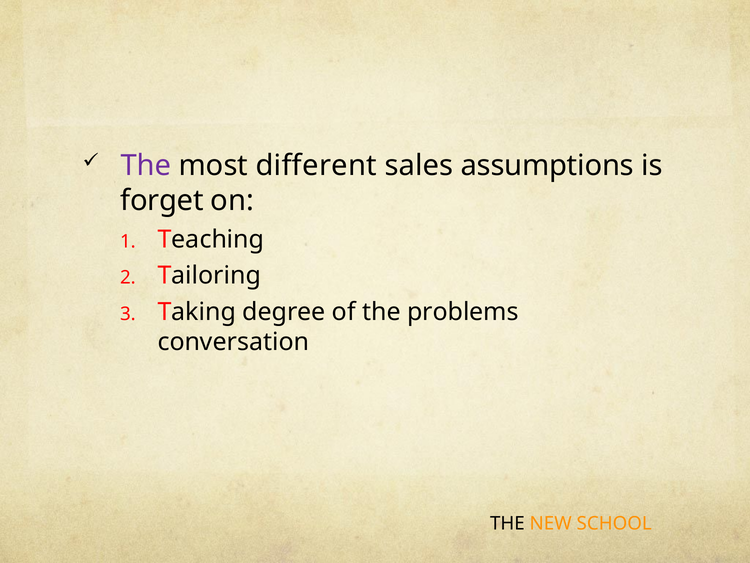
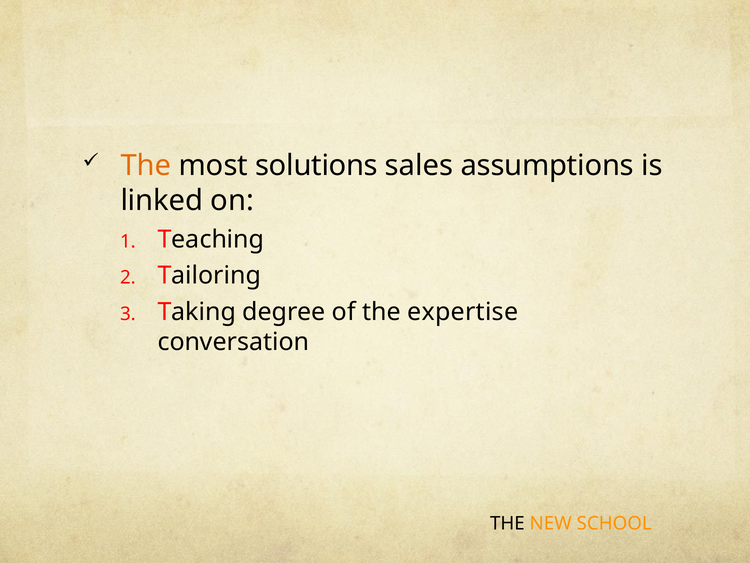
The colour: purple -> orange (146, 166)
different: different -> solutions (317, 166)
forget: forget -> linked (162, 201)
problems: problems -> expertise (463, 312)
